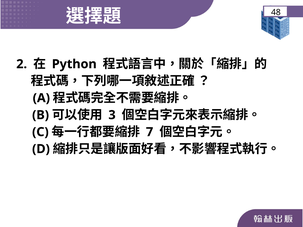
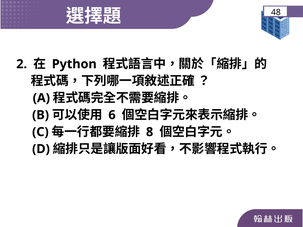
3: 3 -> 6 (112, 115)
7: 7 -> 8 (150, 132)
